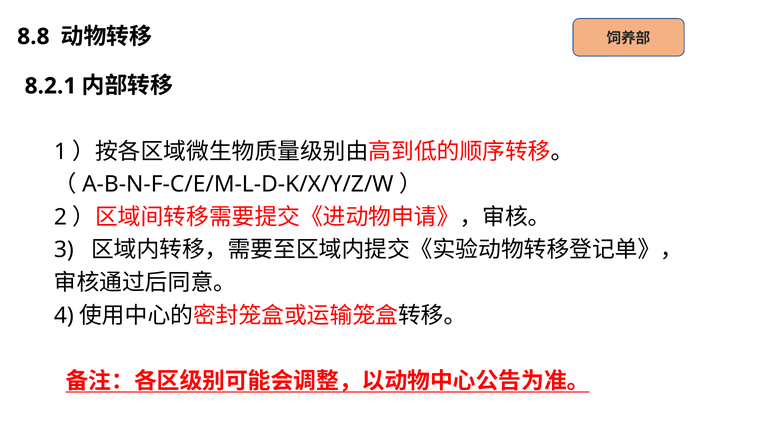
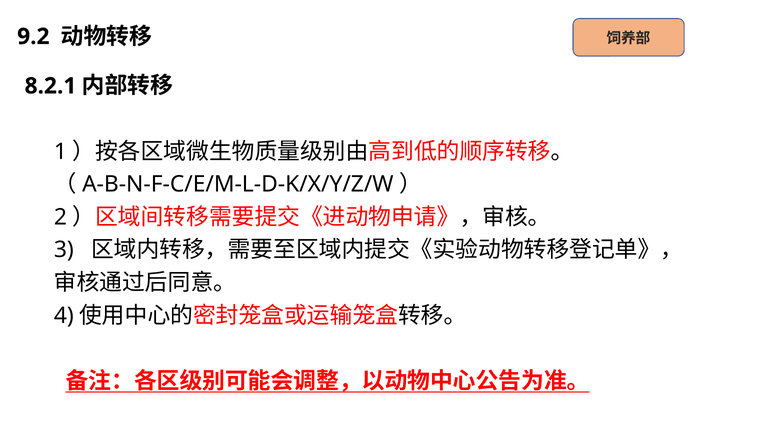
8.8: 8.8 -> 9.2 (33, 37)
